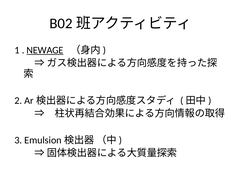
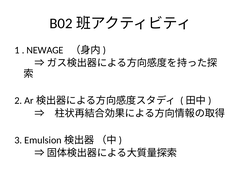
NEWAGE underline: present -> none (45, 50)
